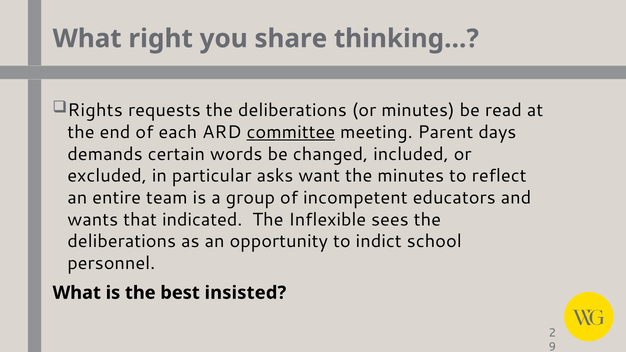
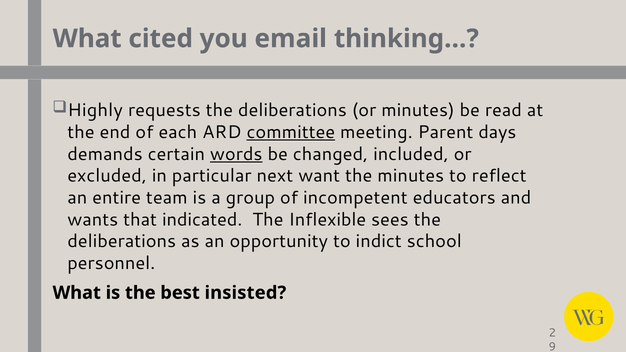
right: right -> cited (161, 39)
share: share -> email (291, 39)
Rights: Rights -> Highly (95, 110)
words underline: none -> present (236, 154)
asks: asks -> next (275, 176)
